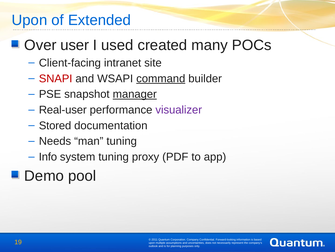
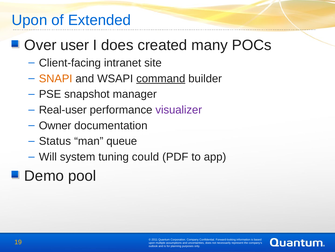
I used: used -> does (117, 45)
SNAPI colour: red -> orange (56, 78)
manager underline: present -> none (135, 94)
Stored: Stored -> Owner (55, 125)
Needs: Needs -> Status (55, 141)
man tuning: tuning -> queue (122, 141)
Info: Info -> Will (48, 157)
proxy: proxy -> could (145, 157)
